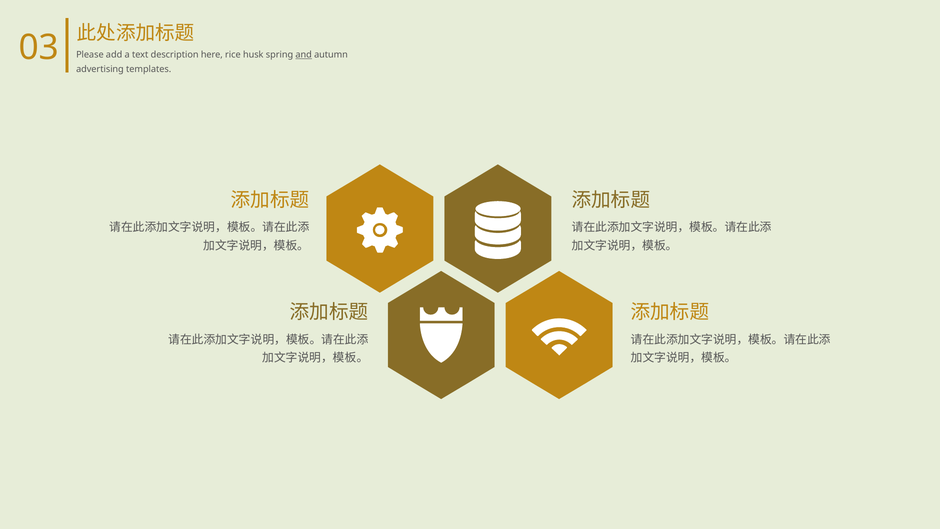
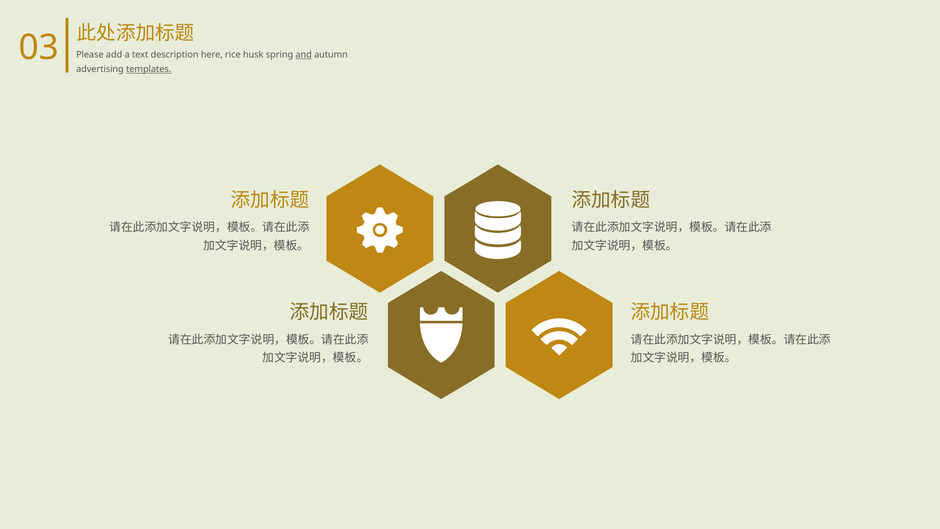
templates underline: none -> present (149, 69)
